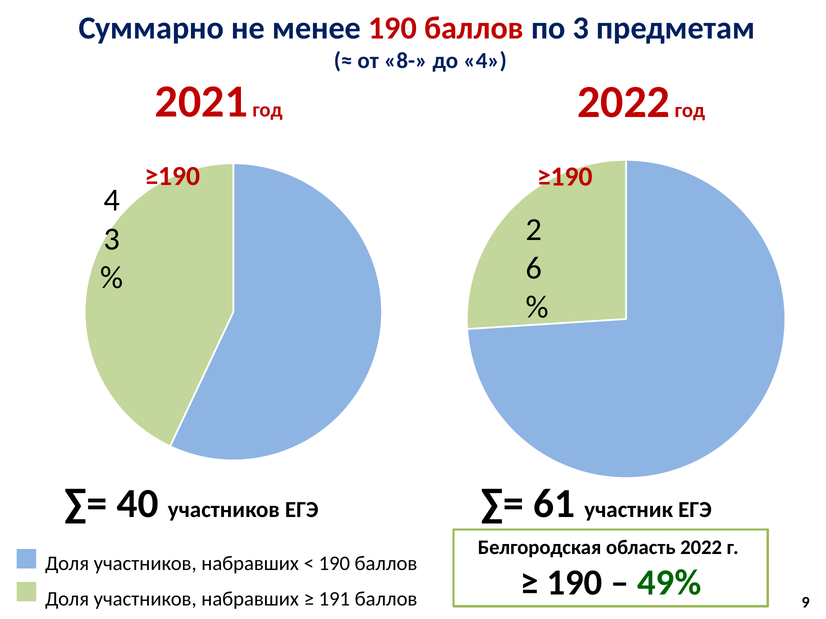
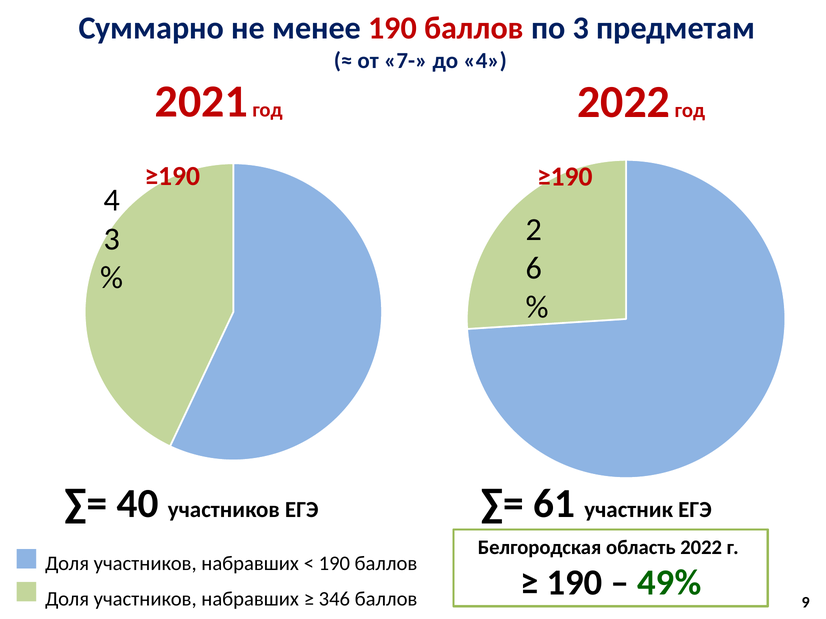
8-: 8- -> 7- (406, 61)
191: 191 -> 346 (334, 600)
